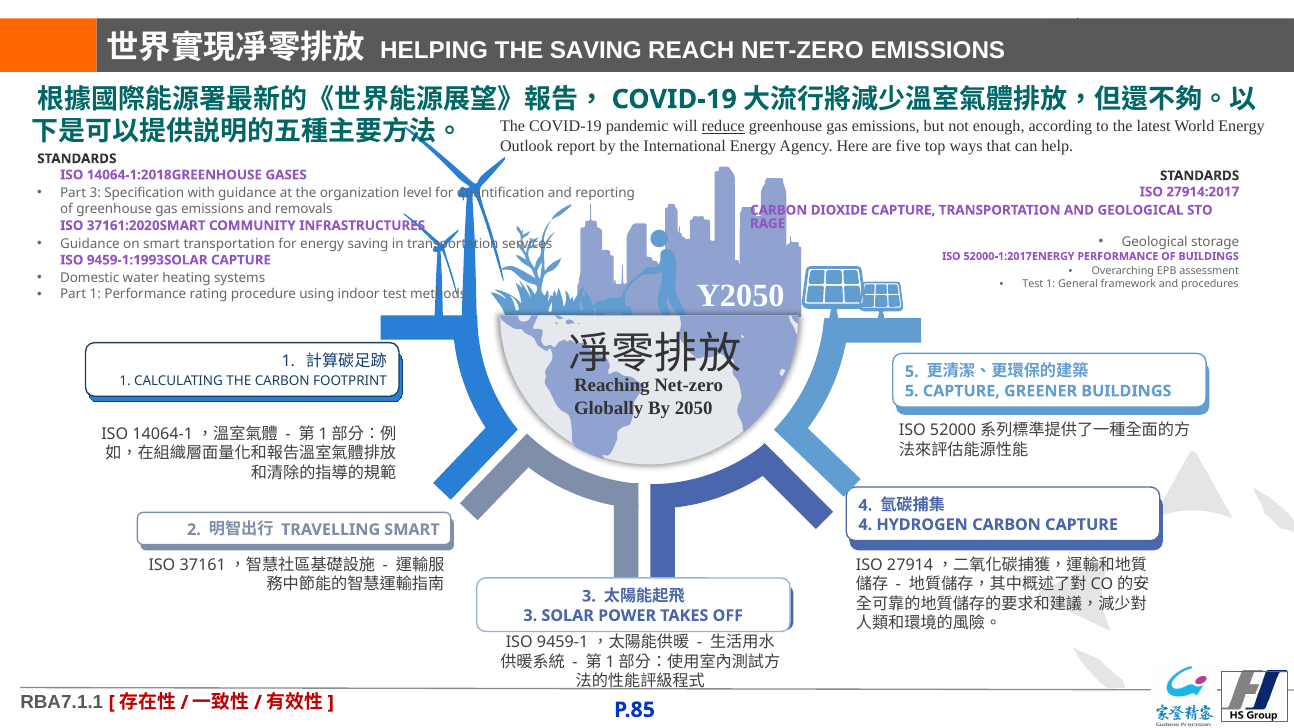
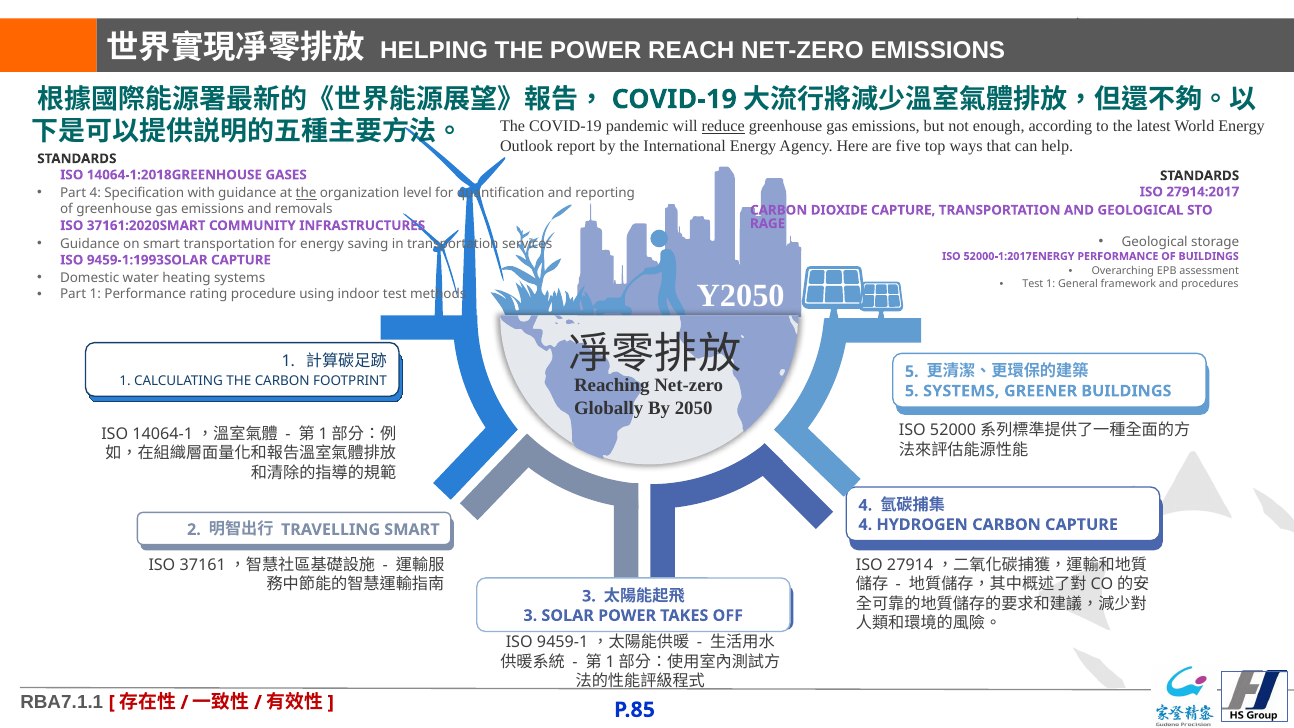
THE SAVING: SAVING -> POWER (596, 50)
Part 3: 3 -> 4 (95, 193)
the underline: none -> present (306, 193)
5 CAPTURE: CAPTURE -> SYSTEMS (961, 391)
